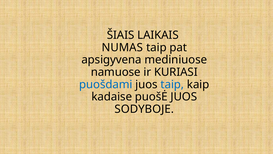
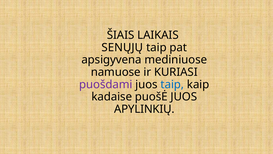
NUMAS: NUMAS -> SENŲJŲ (122, 47)
puošdami colour: blue -> purple (106, 84)
SODYBOJE: SODYBOJE -> APYLINKIŲ (144, 109)
